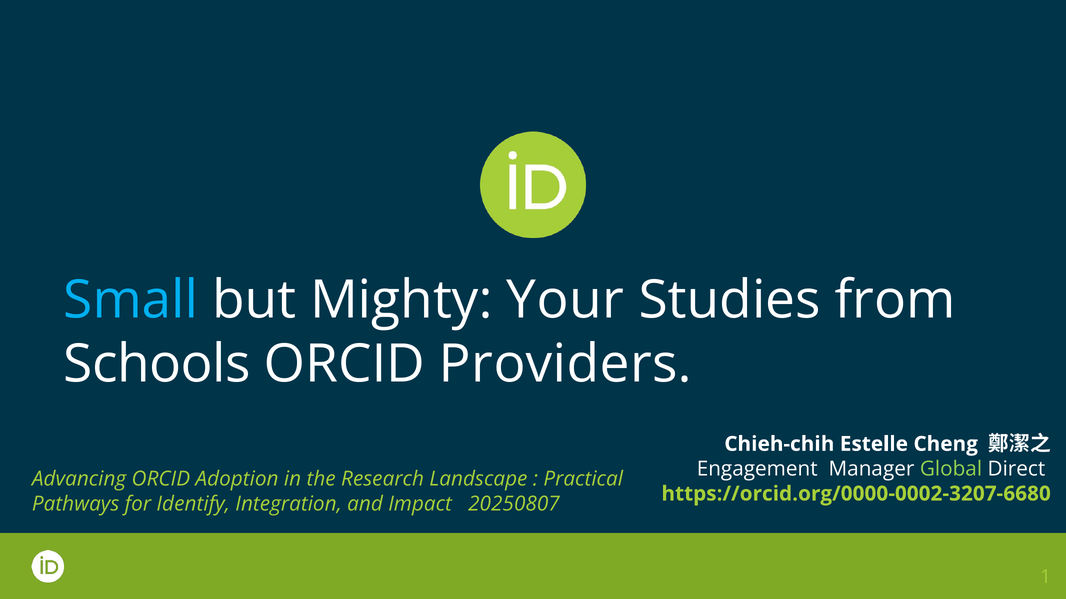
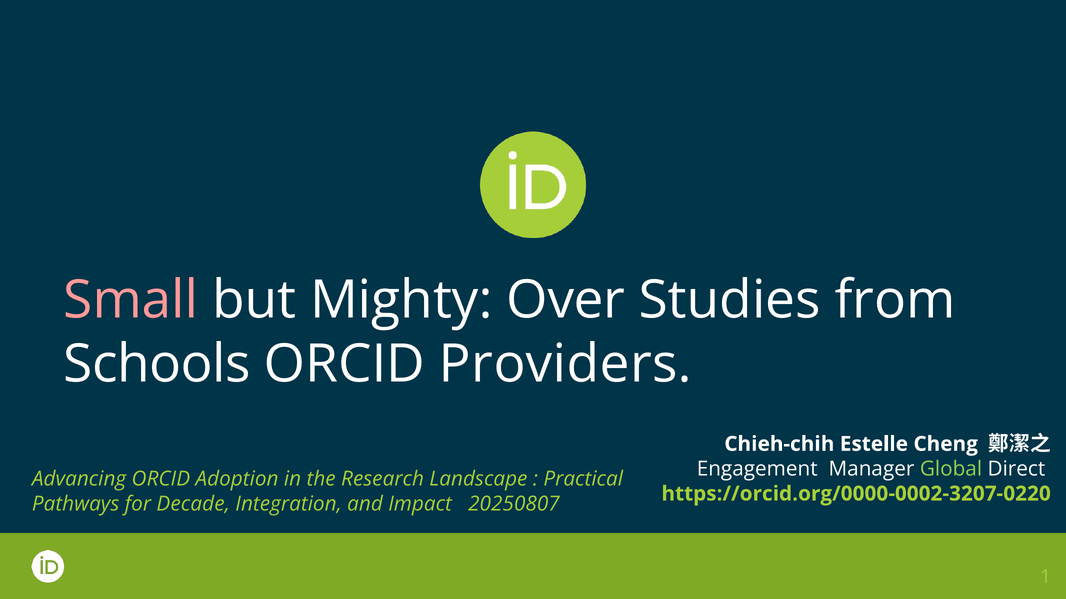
Small colour: light blue -> pink (131, 300)
Your: Your -> Over (566, 300)
https://orcid.org/0000-0002-3207-6680: https://orcid.org/0000-0002-3207-6680 -> https://orcid.org/0000-0002-3207-0220 (856, 494)
Identify: Identify -> Decade (193, 504)
